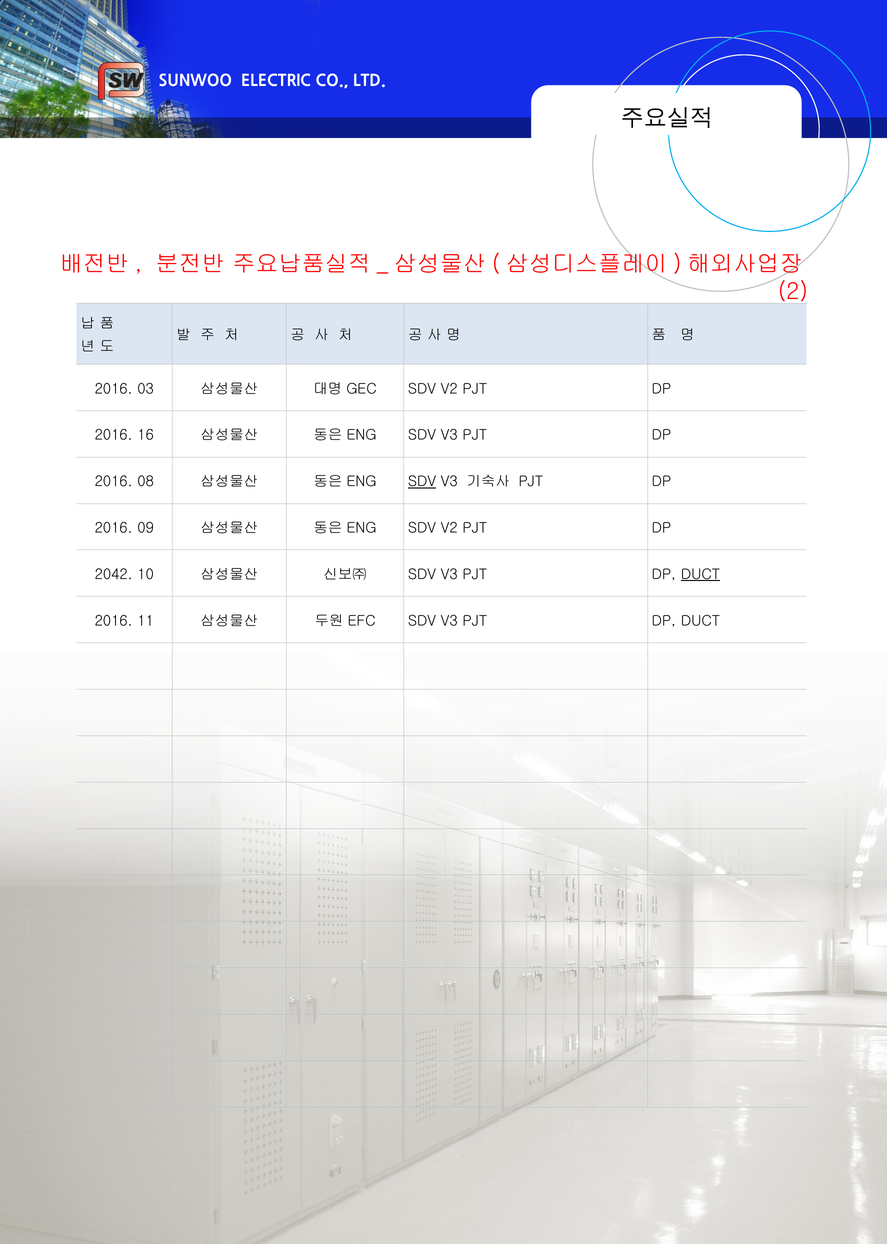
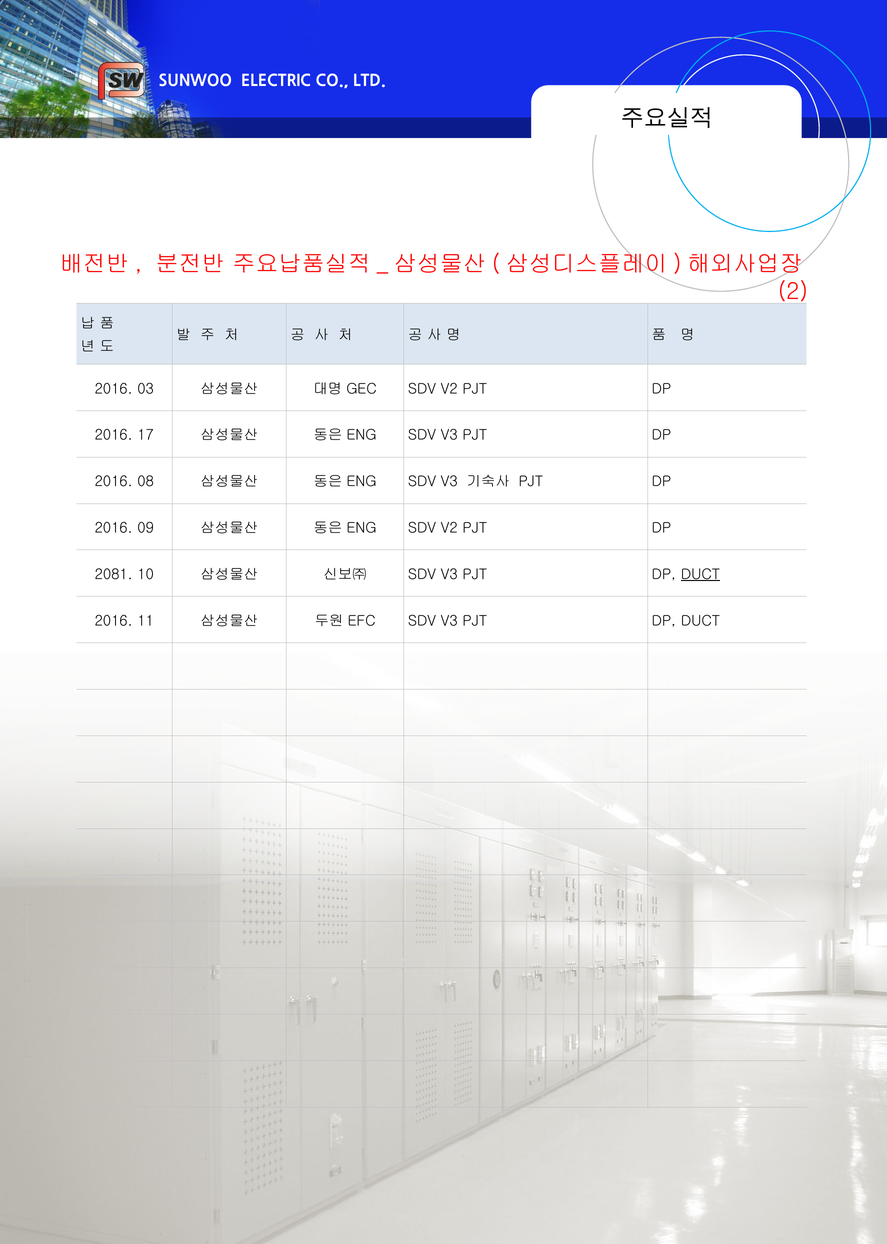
16: 16 -> 17 (146, 435)
SDV underline: present -> none (422, 482)
2042: 2042 -> 2081 (114, 575)
